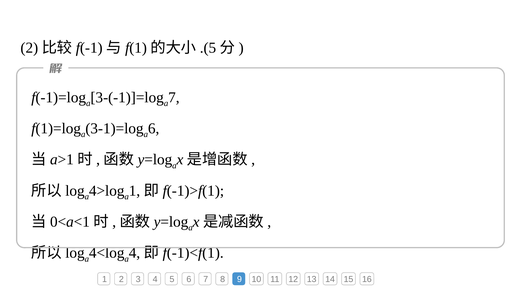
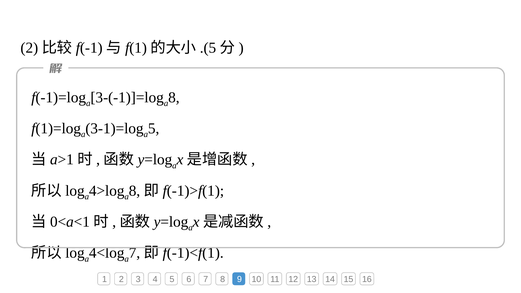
7: 7 -> 8 (174, 97)
6: 6 -> 5 (154, 128)
1: 1 -> 8 (135, 191)
4: 4 -> 7 (135, 253)
